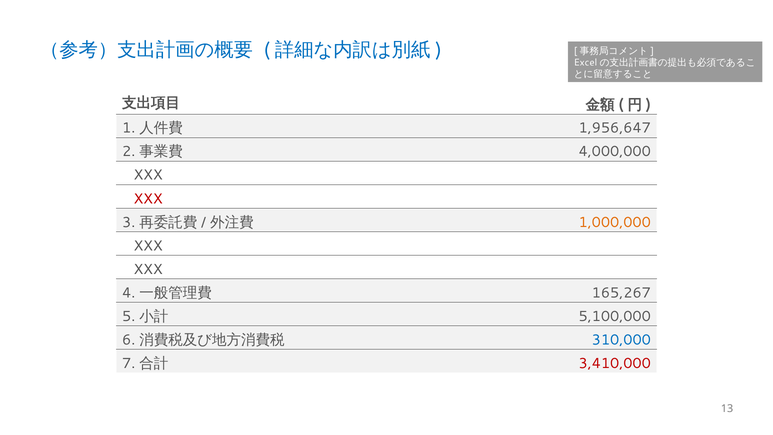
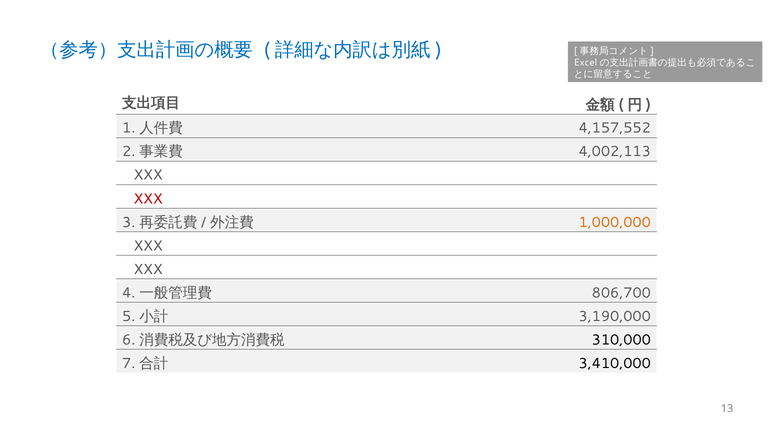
1,956,647: 1,956,647 -> 4,157,552 (615, 128)
4,000,000: 4,000,000 -> 4,002,113 (615, 152)
165,267: 165,267 -> 806,700 (621, 293)
5,100,000: 5,100,000 -> 3,190,000 (615, 316)
310,000 colour: blue -> black (621, 340)
3,410,000 colour: red -> black (615, 363)
